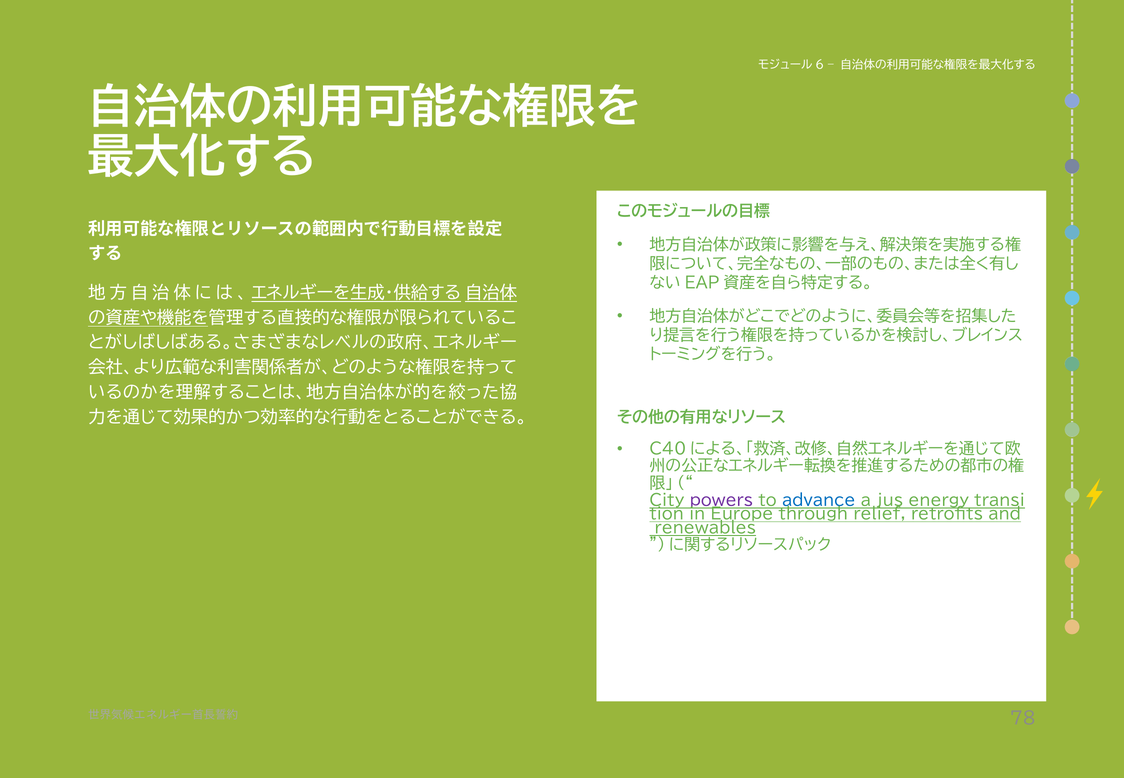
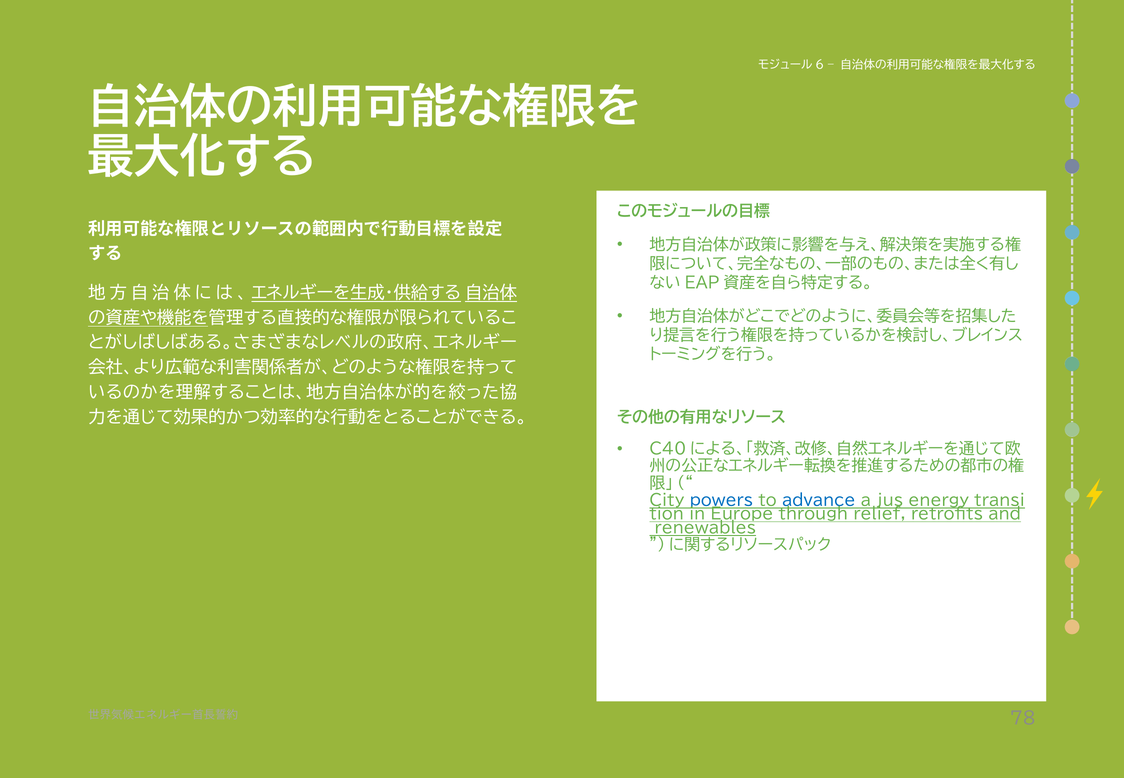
powers colour: purple -> blue (721, 501)
